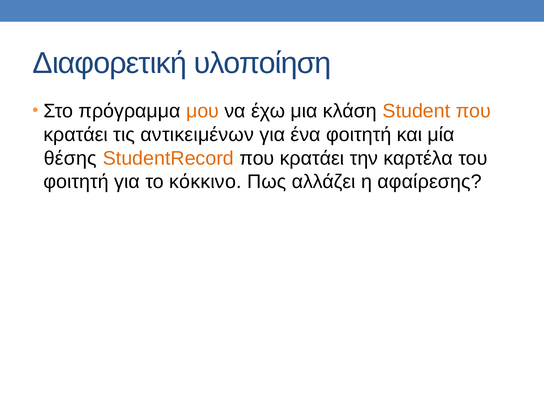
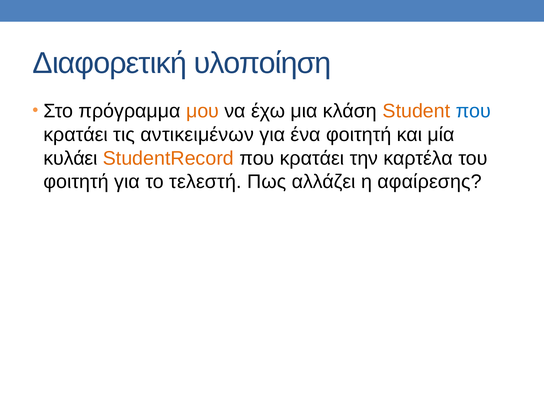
που colour: orange -> blue (473, 111)
θέσης: θέσης -> κυλάει (70, 158)
κόκκινο: κόκκινο -> τελεστή (205, 182)
